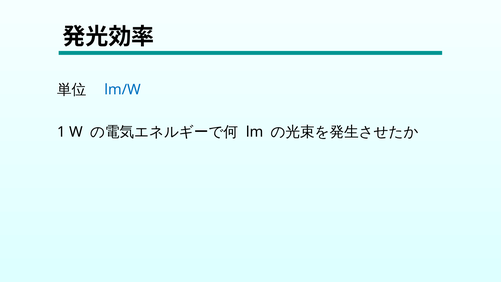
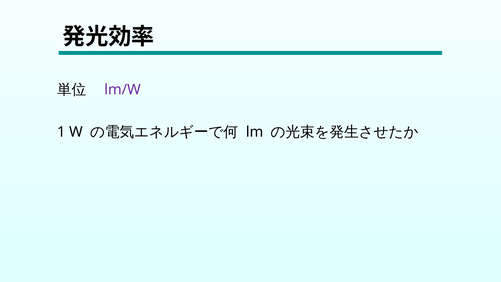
lm/W colour: blue -> purple (123, 90)
